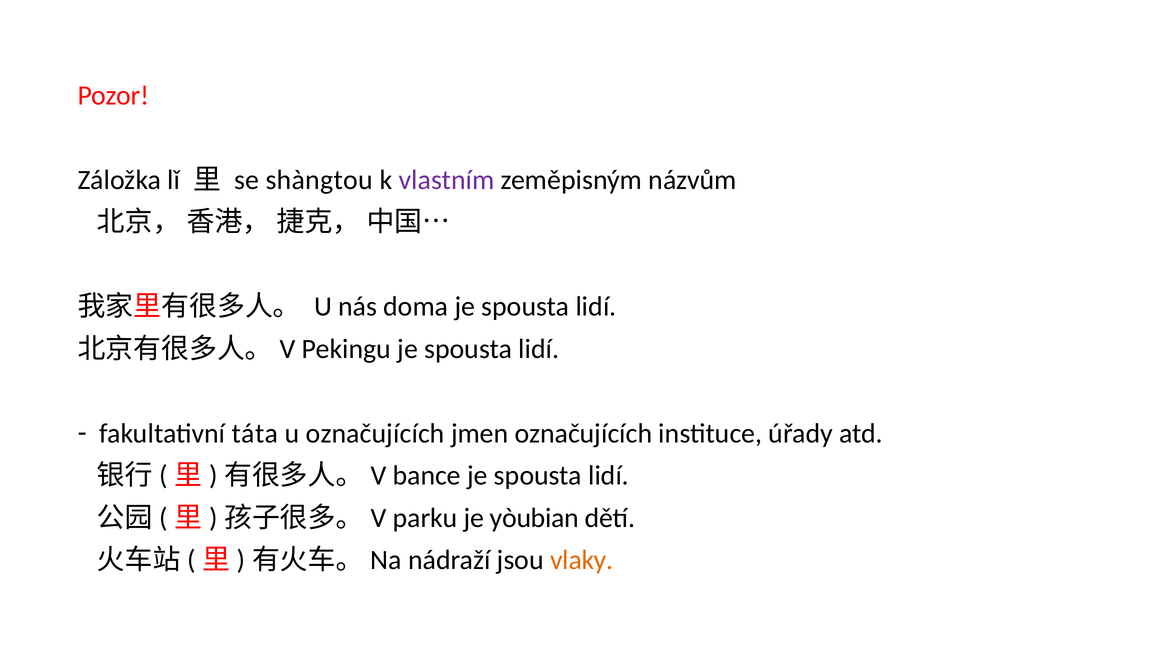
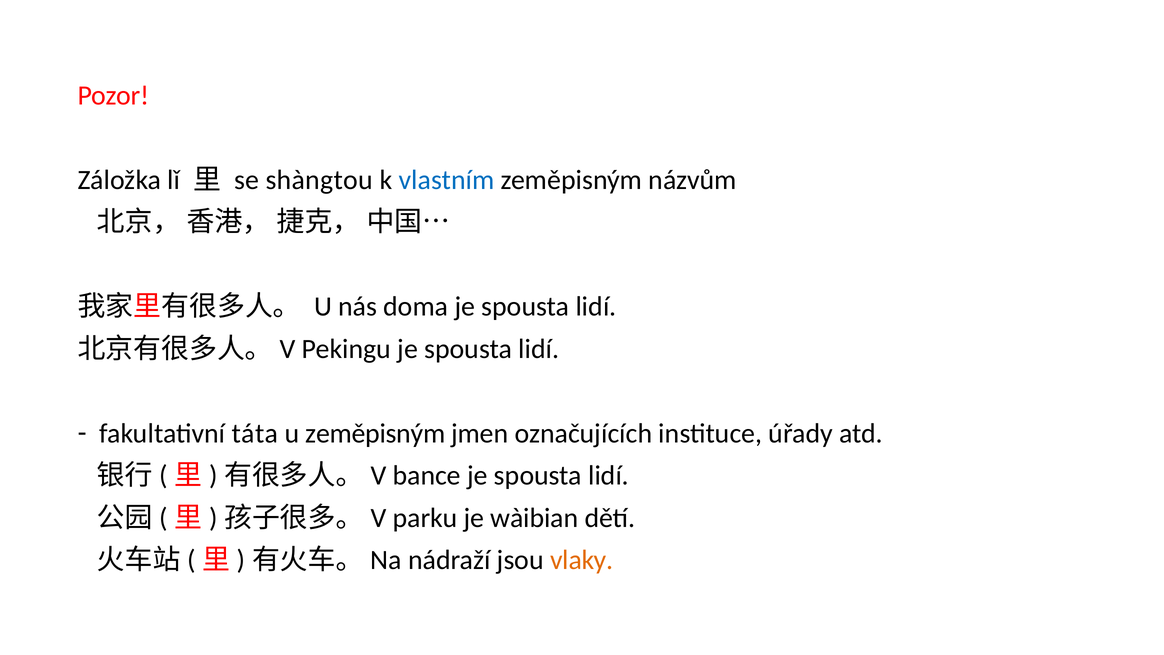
vlastním colour: purple -> blue (447, 180)
u označujících: označujících -> zeměpisným (375, 433)
yòubian: yòubian -> wàibian (534, 518)
